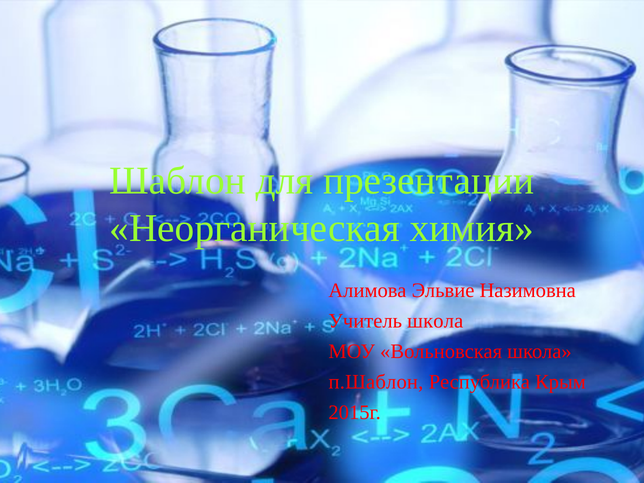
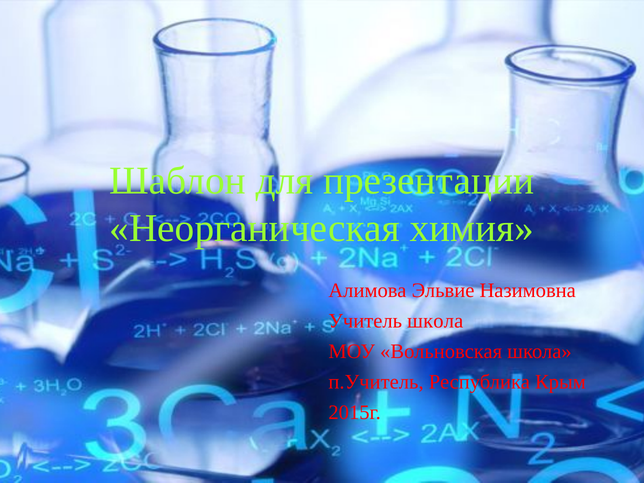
п.Шаблон: п.Шаблон -> п.Учитель (376, 382)
